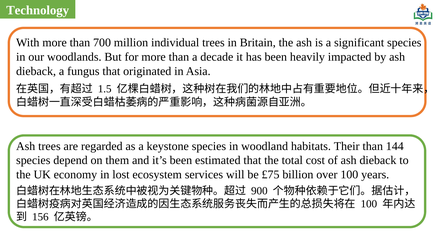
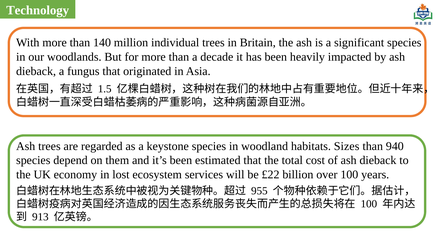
700: 700 -> 140 (102, 43)
Their: Their -> Sizes (347, 146)
144: 144 -> 940 (395, 146)
£75: £75 -> £22 (271, 175)
900: 900 -> 955 (259, 191)
156: 156 -> 913 (40, 217)
